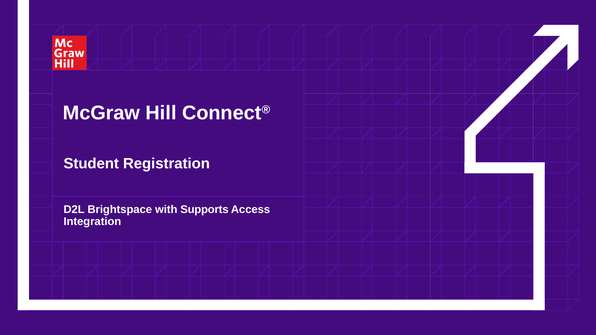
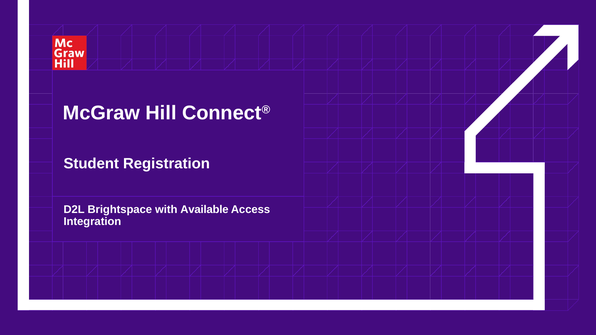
Supports: Supports -> Available (204, 210)
